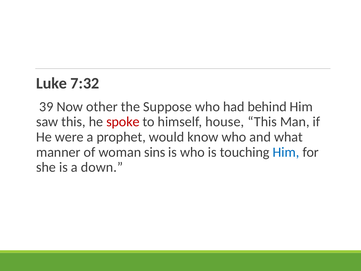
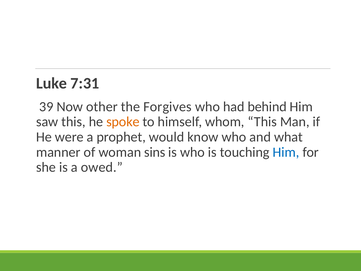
7:32: 7:32 -> 7:31 (85, 83)
Suppose: Suppose -> Forgives (168, 107)
spoke colour: red -> orange (123, 122)
house: house -> whom (225, 122)
down: down -> owed (102, 167)
